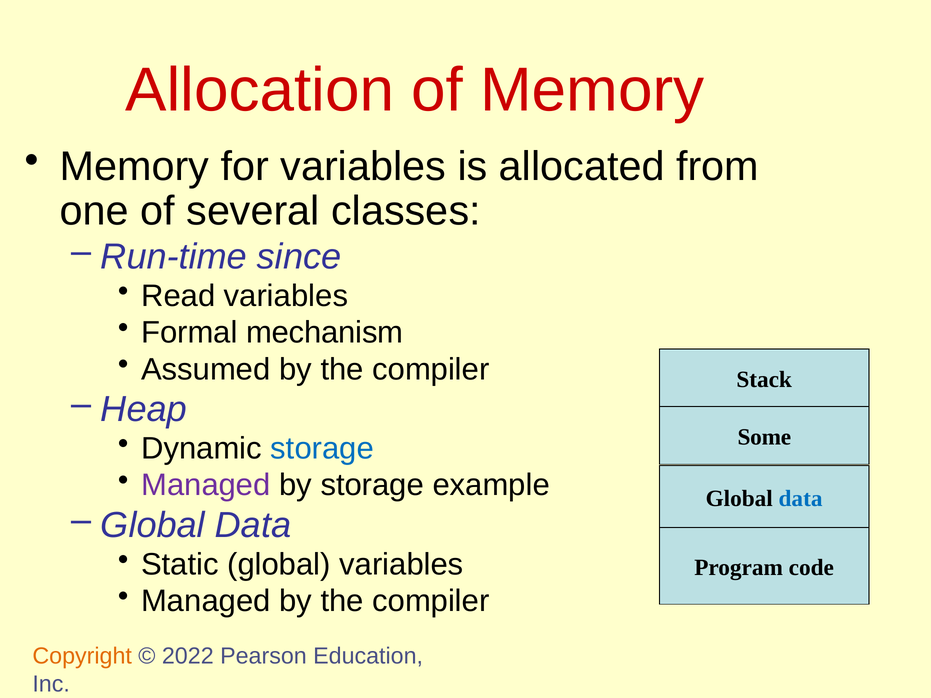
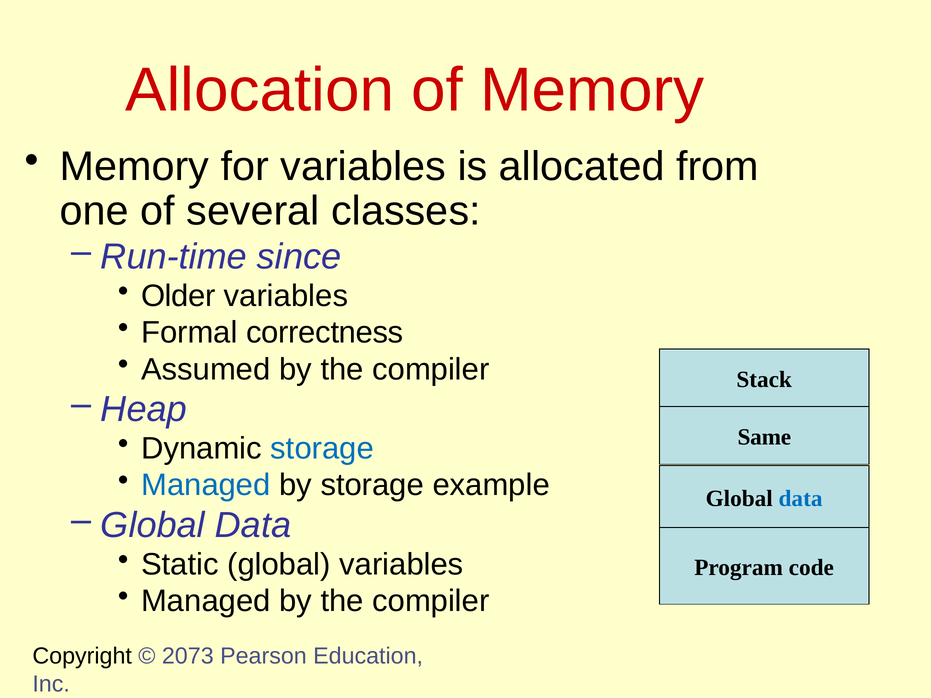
Read: Read -> Older (178, 296)
mechanism: mechanism -> correctness (325, 333)
Some: Some -> Same (764, 437)
Managed colour: purple -> blue (206, 485)
Copyright colour: orange -> black (82, 656)
2022: 2022 -> 2073 (188, 656)
